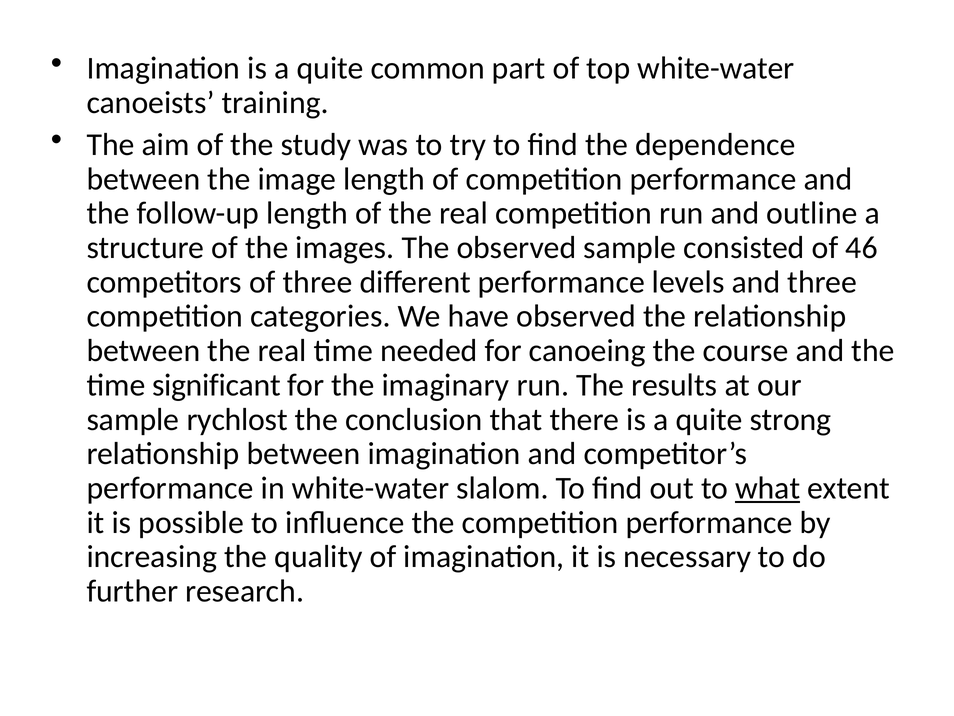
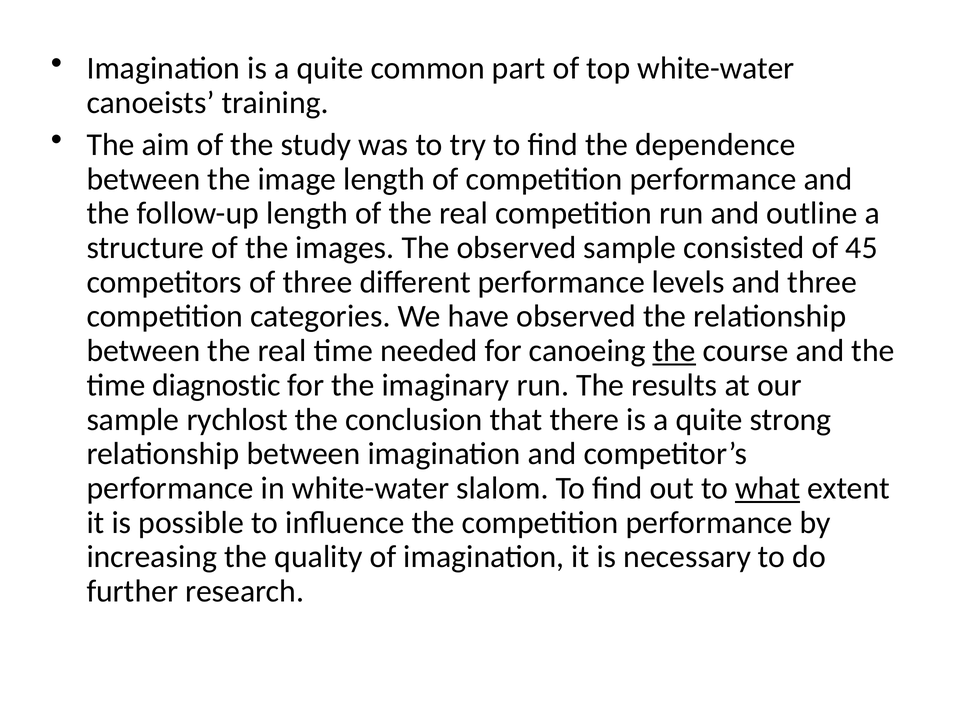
46: 46 -> 45 (862, 248)
the underline: none -> present (674, 351)
significant: significant -> diagnostic (216, 385)
